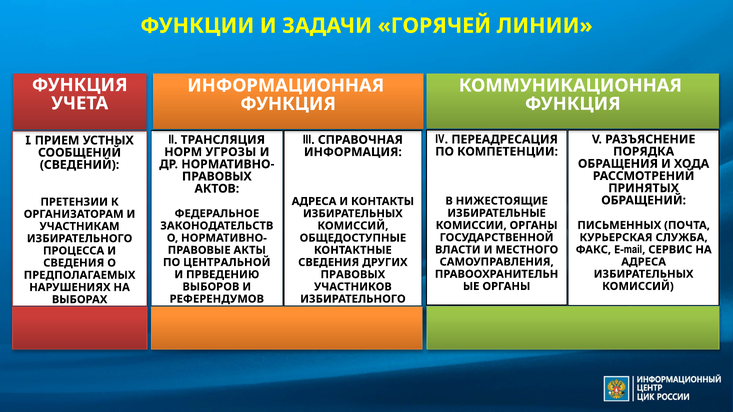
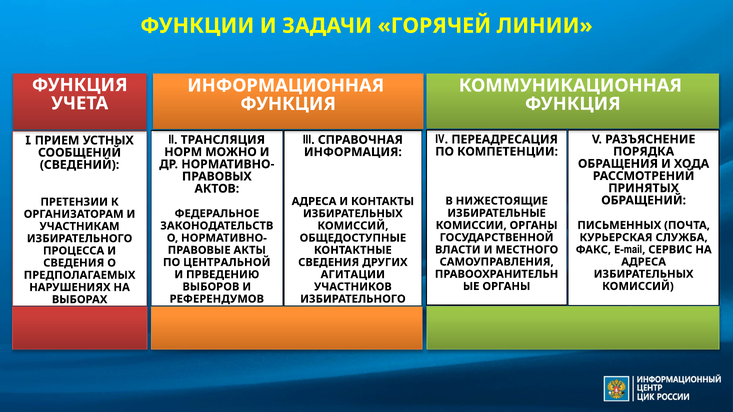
НОРМ УГРОЗЫ: УГРОЗЫ -> МОЖНО (231, 152)
ПРАВОВЫХ: ПРАВОВЫХ -> АГИТАЦИИ (353, 275)
